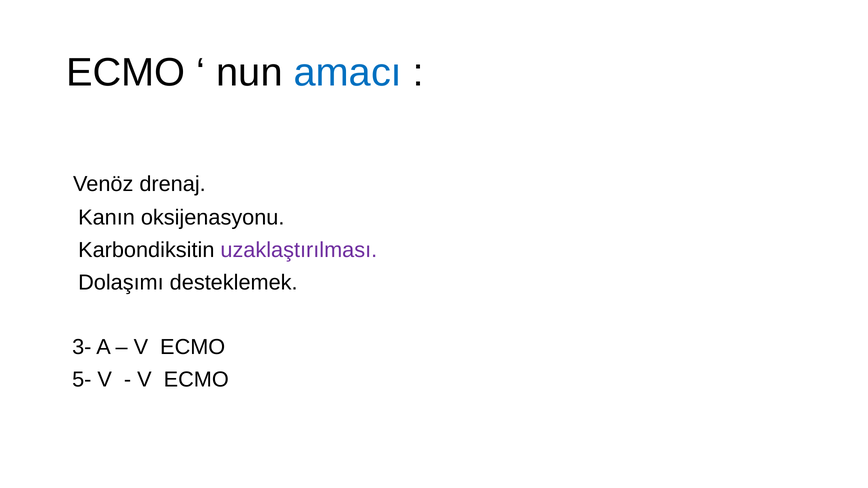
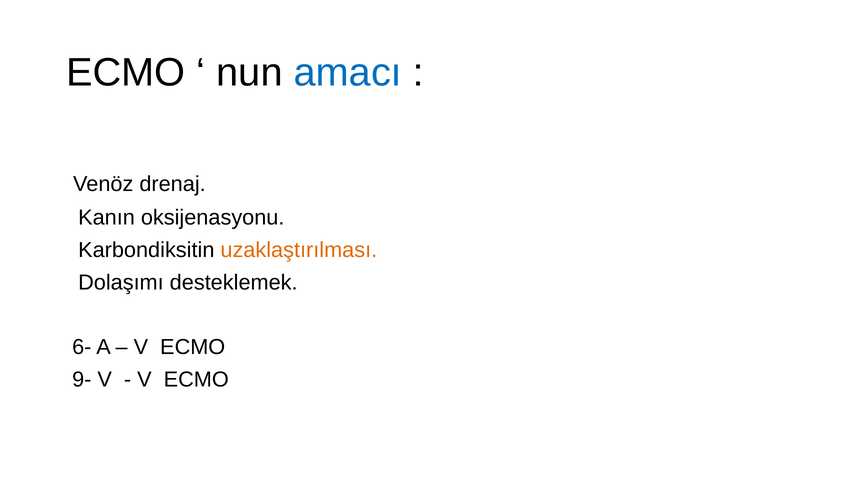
uzaklaştırılması colour: purple -> orange (299, 250)
3-: 3- -> 6- (82, 347)
5-: 5- -> 9- (82, 380)
